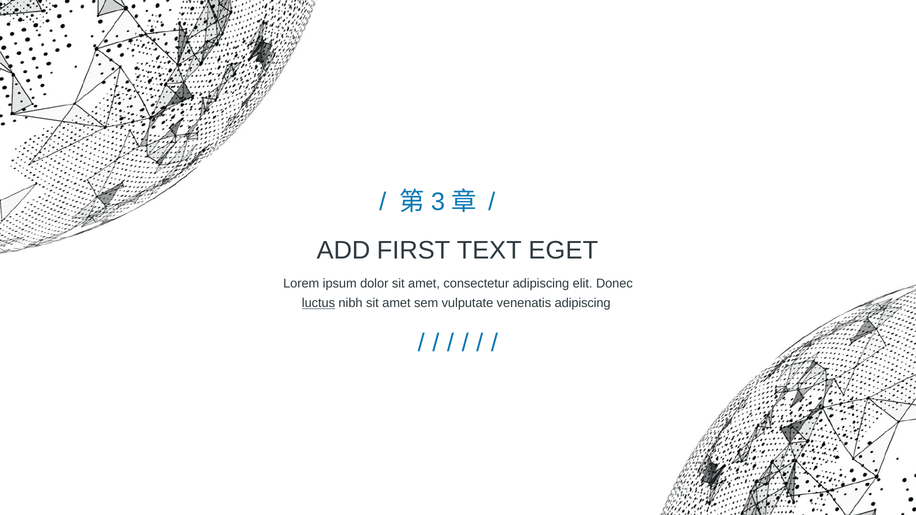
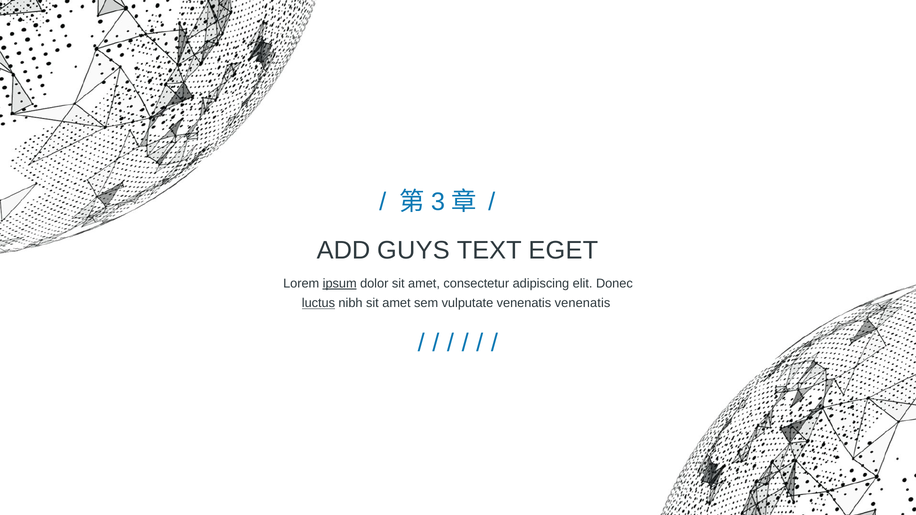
FIRST: FIRST -> GUYS (413, 251)
ipsum underline: none -> present (340, 284)
venenatis adipiscing: adipiscing -> venenatis (583, 303)
